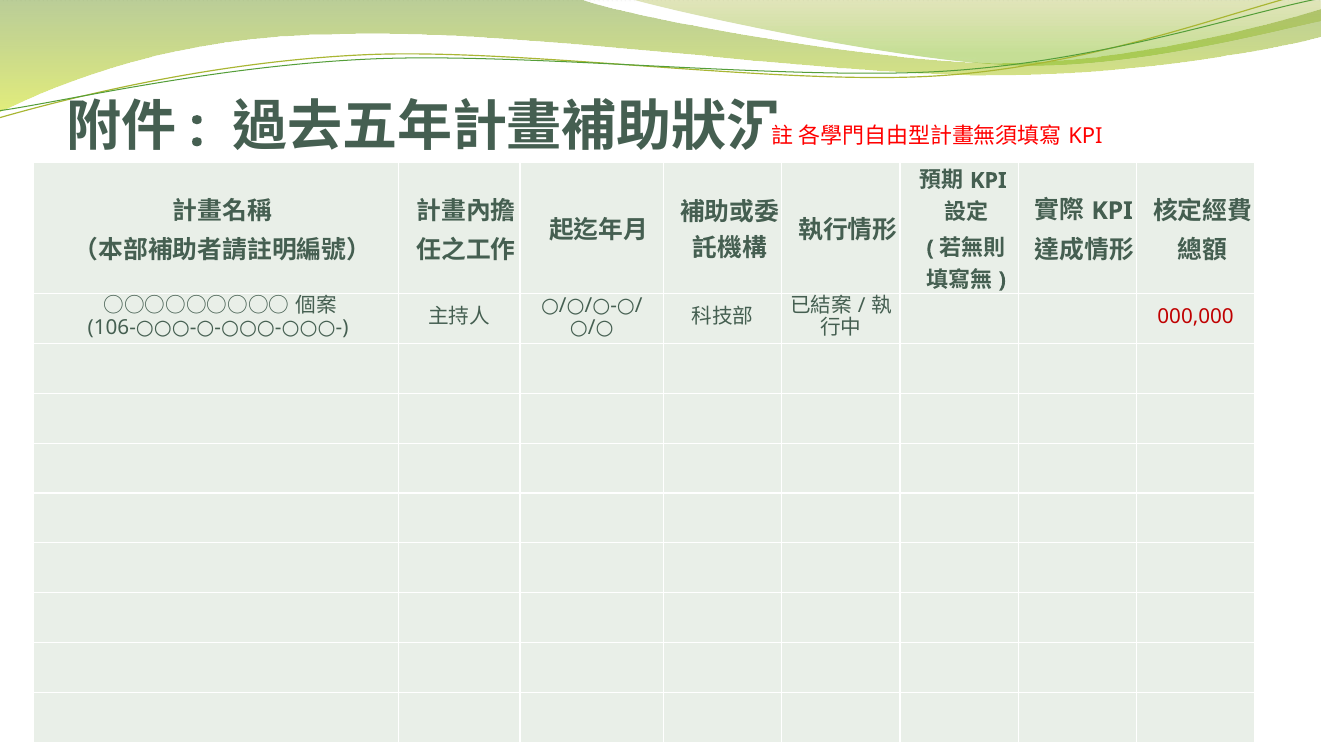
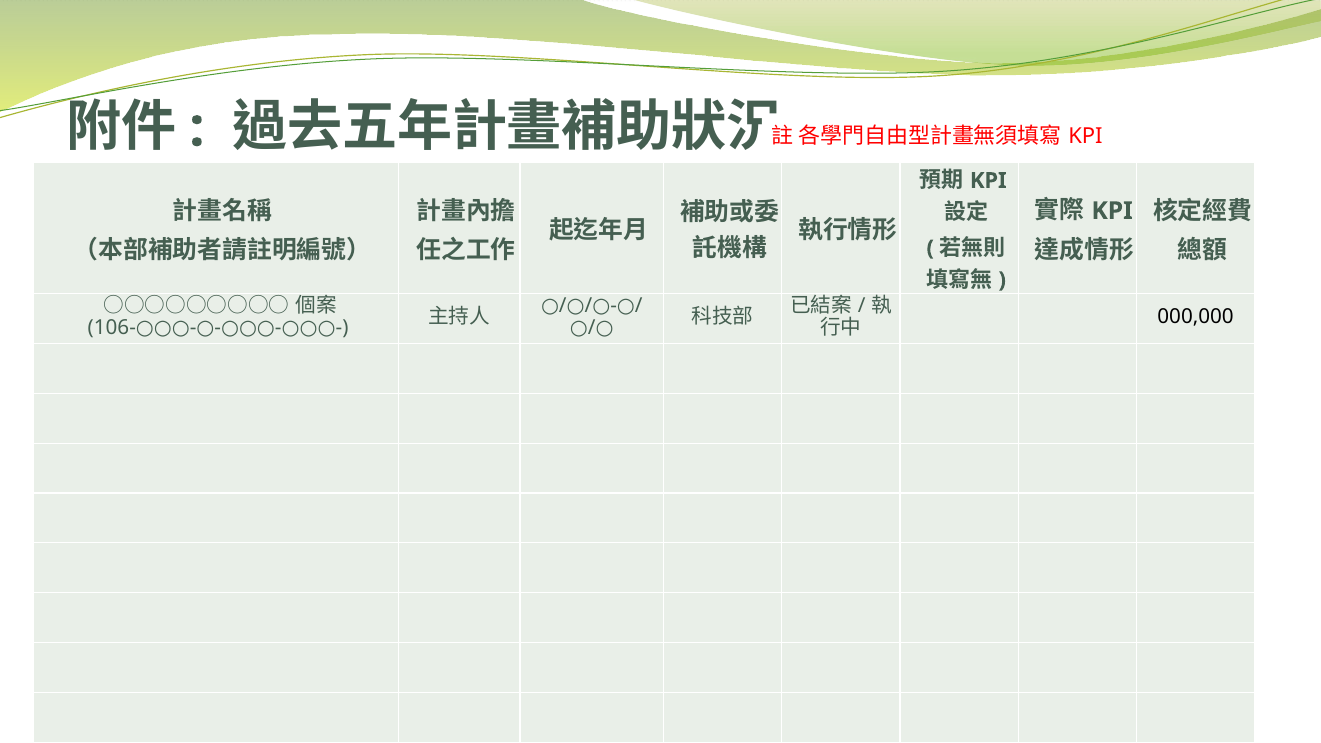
000,000 colour: red -> black (1196, 317)
